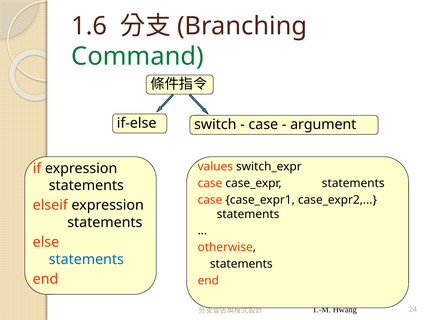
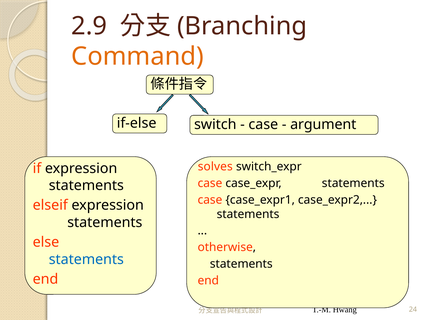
1.6: 1.6 -> 2.9 (89, 26)
Command colour: green -> orange (138, 57)
values: values -> solves (215, 167)
